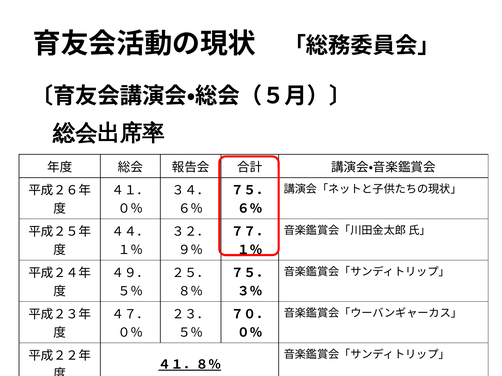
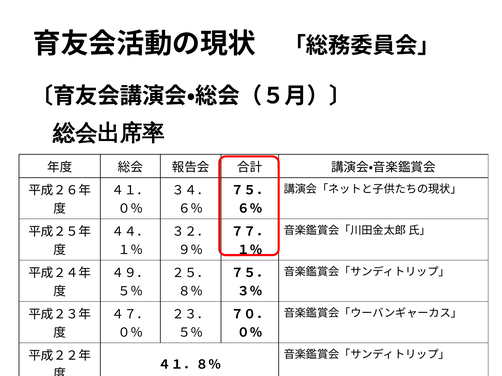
４１．８％ underline: present -> none (190, 365)
